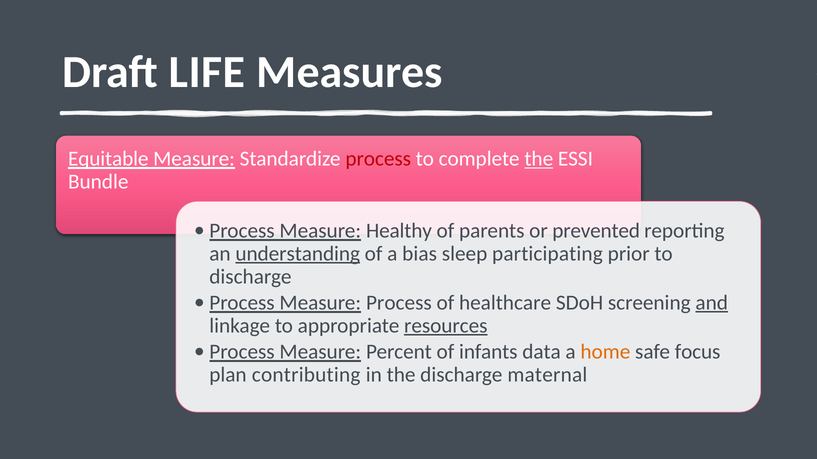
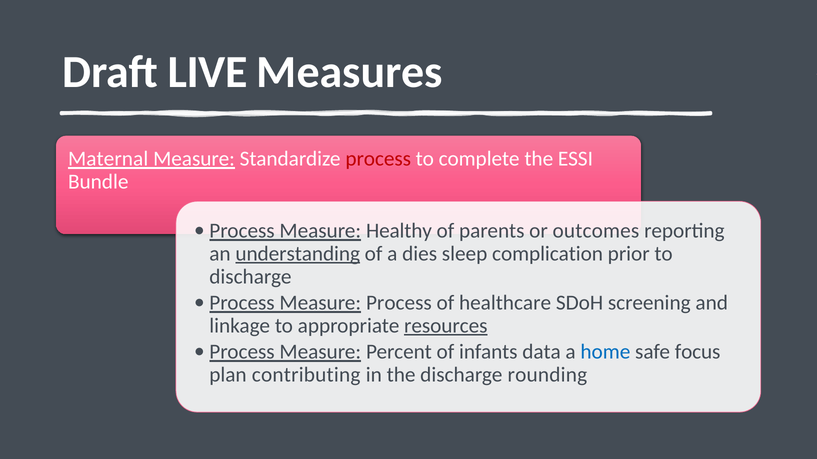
LIFE: LIFE -> LIVE (208, 72)
Equitable: Equitable -> Maternal (108, 159)
the underline: present -> none (539, 159)
prevented: prevented -> outcomes (596, 231)
bias: bias -> dies (420, 254)
participating: participating -> complication (548, 254)
and underline: present -> none (712, 303)
home colour: orange -> blue (605, 352)
maternal: maternal -> rounding (547, 375)
